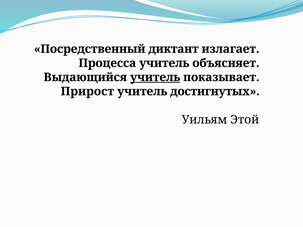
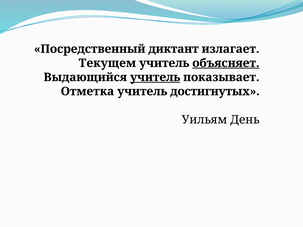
Процесса: Процесса -> Текущем (107, 63)
объясняет underline: none -> present (226, 63)
Прирост: Прирост -> Отметка (87, 91)
Этой: Этой -> День (245, 120)
